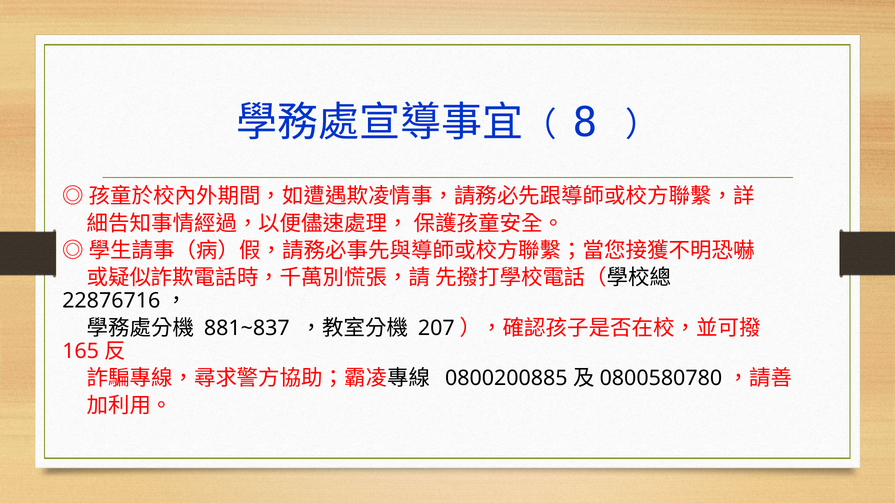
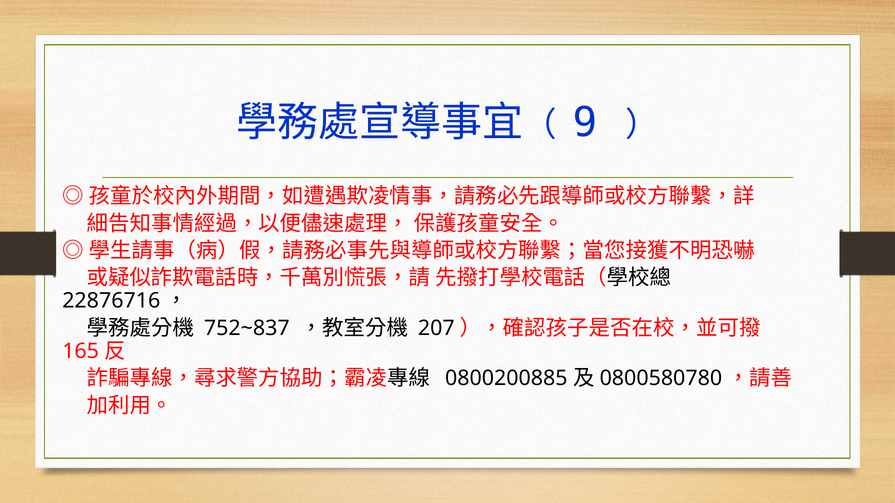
8: 8 -> 9 (585, 123)
881~837: 881~837 -> 752~837 (247, 328)
